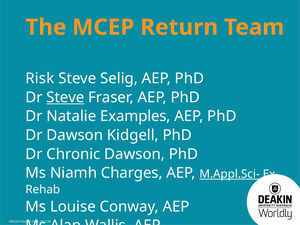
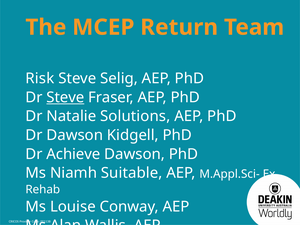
Examples: Examples -> Solutions (135, 116)
Chronic: Chronic -> Achieve (73, 154)
Charges: Charges -> Suitable (132, 173)
M.Appl.Sci- underline: present -> none (230, 174)
